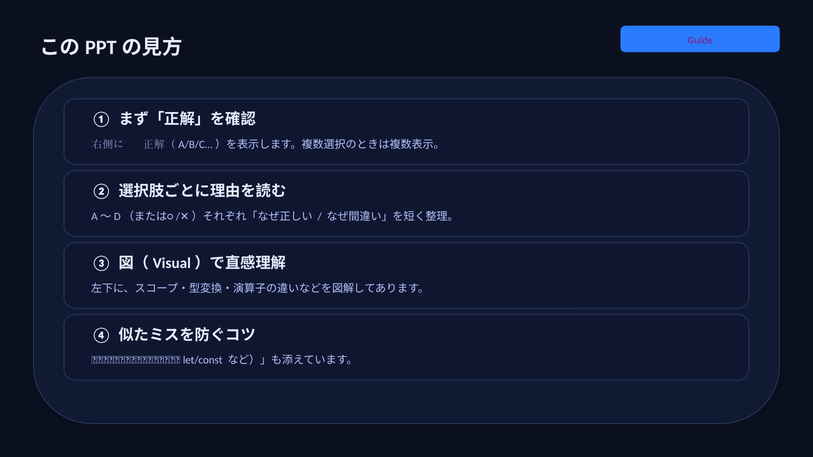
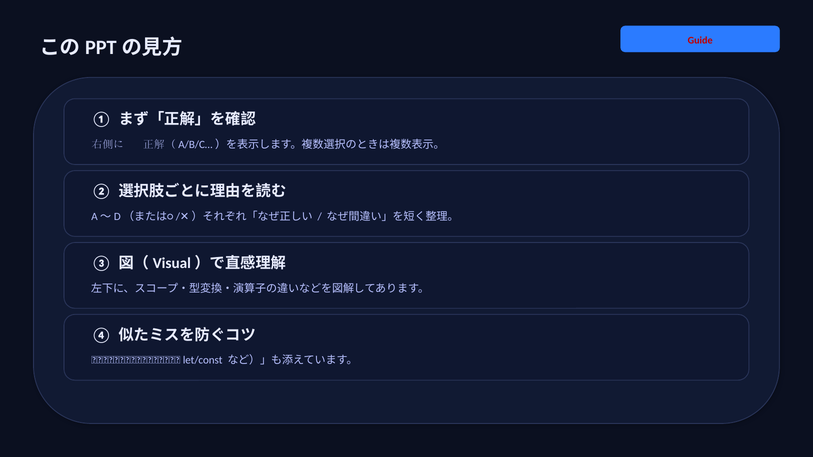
Guide colour: purple -> red (700, 40)
